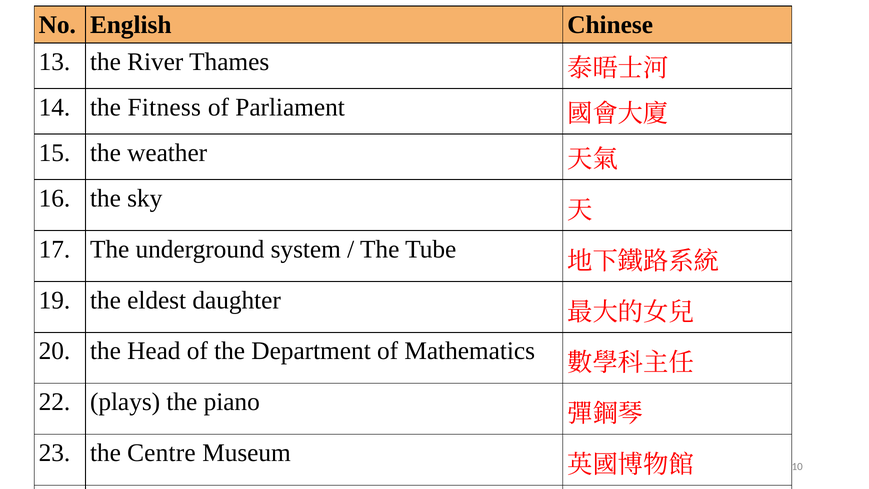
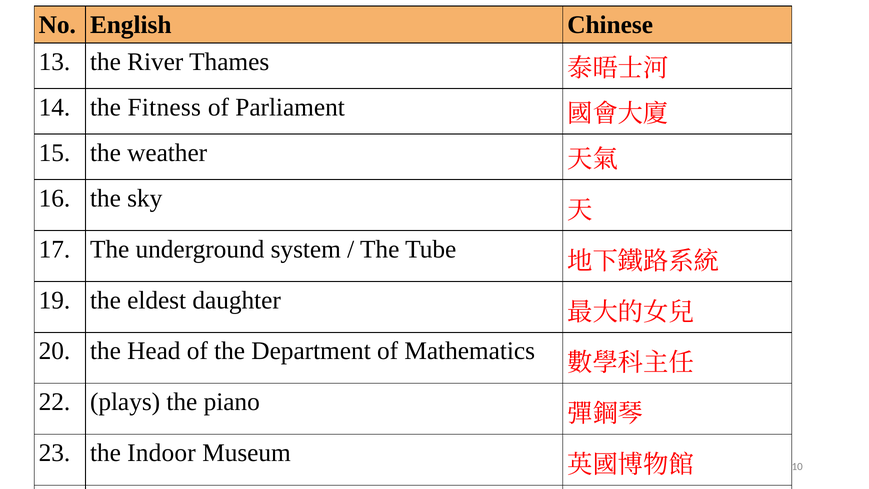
Centre: Centre -> Indoor (161, 453)
